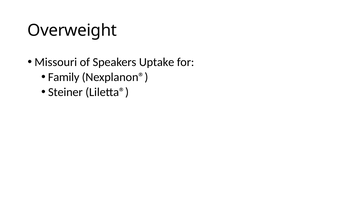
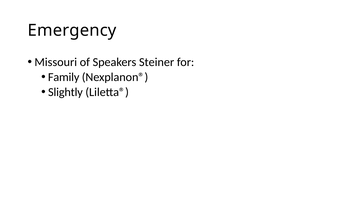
Overweight: Overweight -> Emergency (72, 30)
Uptake: Uptake -> Steiner (157, 62)
Steiner: Steiner -> Slightly (65, 92)
